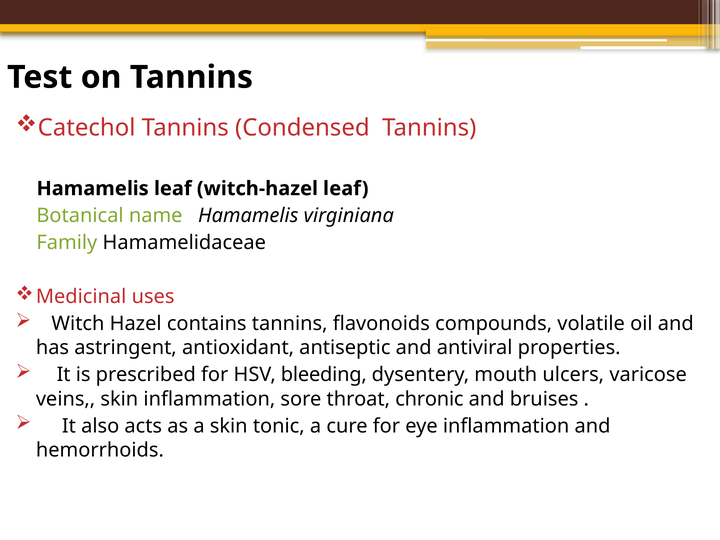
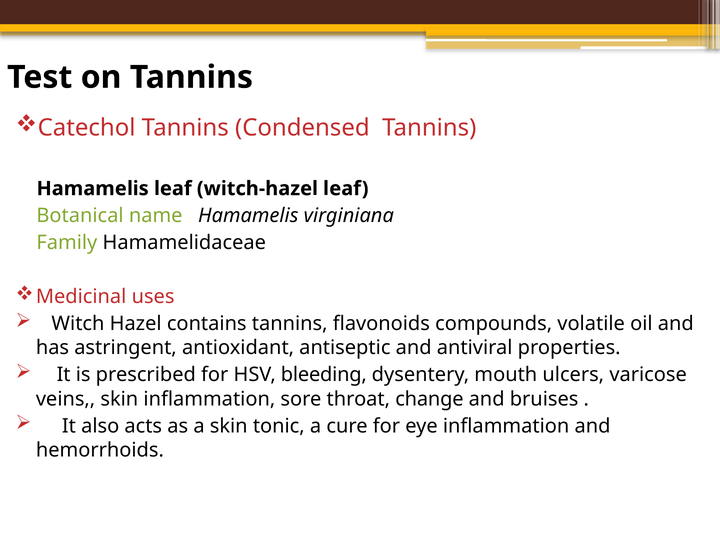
chronic: chronic -> change (429, 399)
